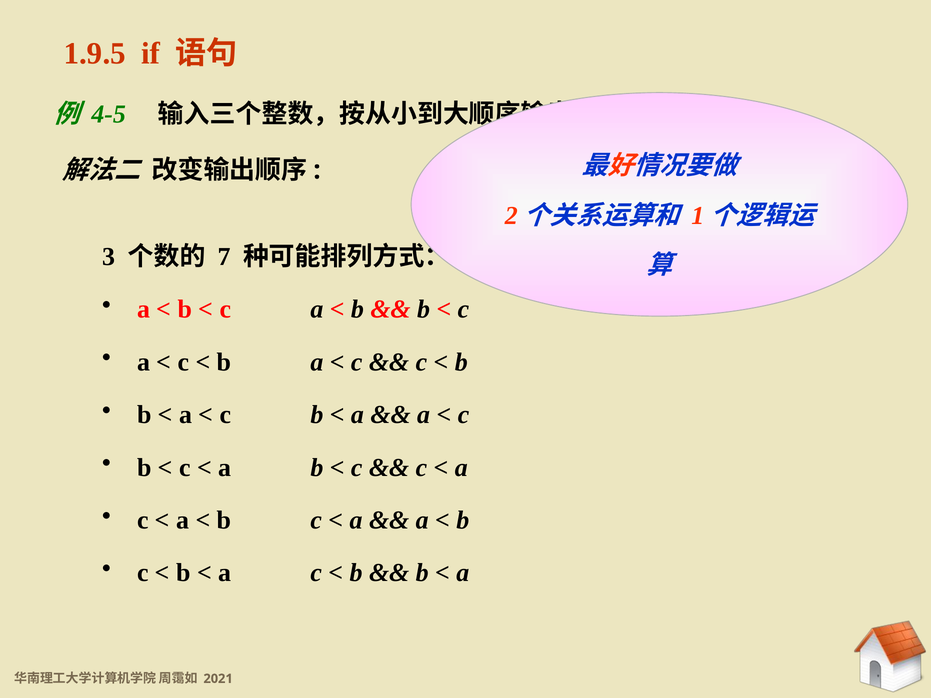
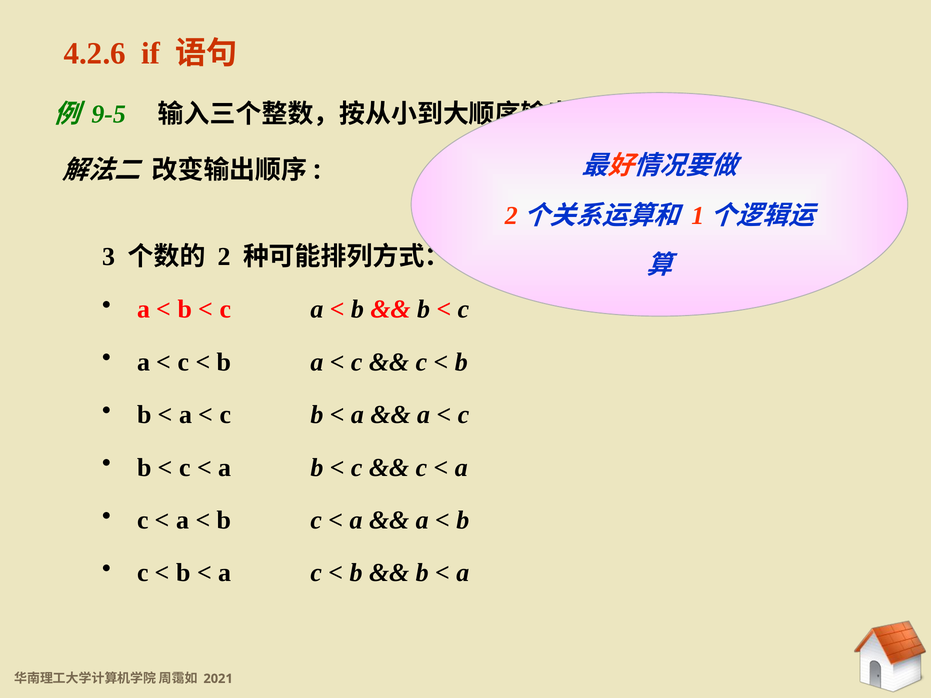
1.9.5: 1.9.5 -> 4.2.6 (95, 54)
4-5: 4-5 -> 9-5 (109, 114)
7: 7 -> 2 (224, 257)
